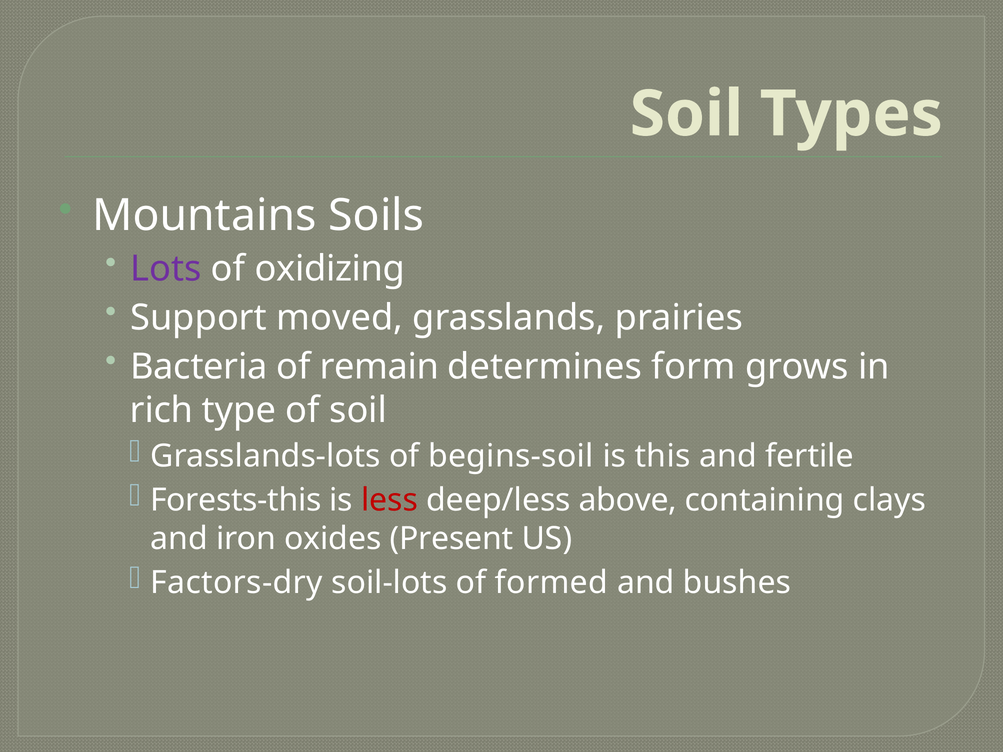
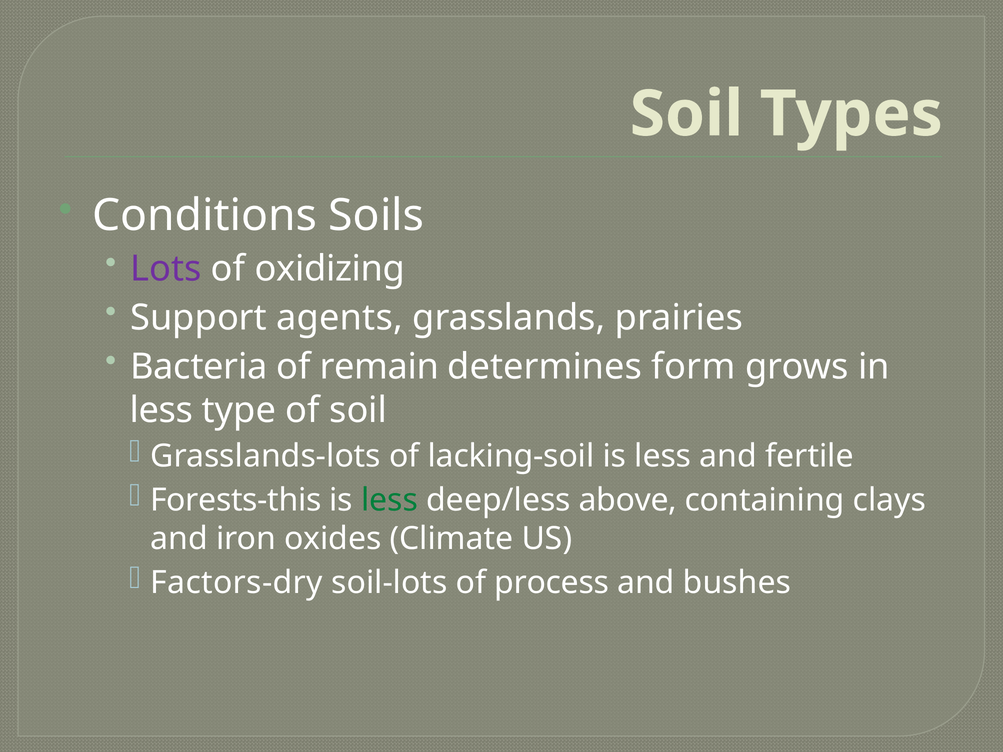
Mountains: Mountains -> Conditions (204, 215)
moved: moved -> agents (340, 318)
rich: rich -> less (161, 410)
begins-soil: begins-soil -> lacking-soil (511, 456)
this: this -> less (663, 456)
less colour: red -> green (390, 500)
Present: Present -> Climate (451, 539)
formed: formed -> process (552, 583)
